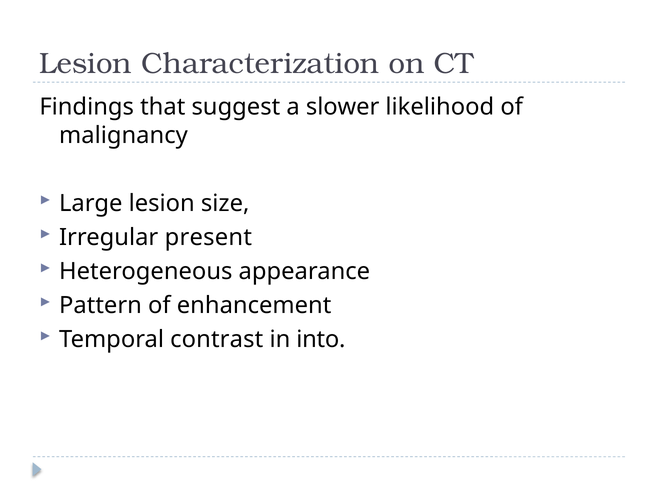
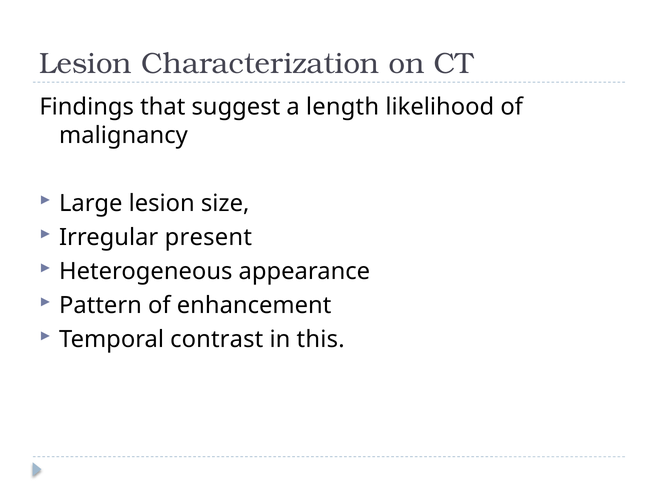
slower: slower -> length (343, 107)
into: into -> this (321, 340)
